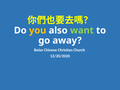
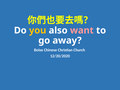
want colour: light green -> pink (82, 30)
